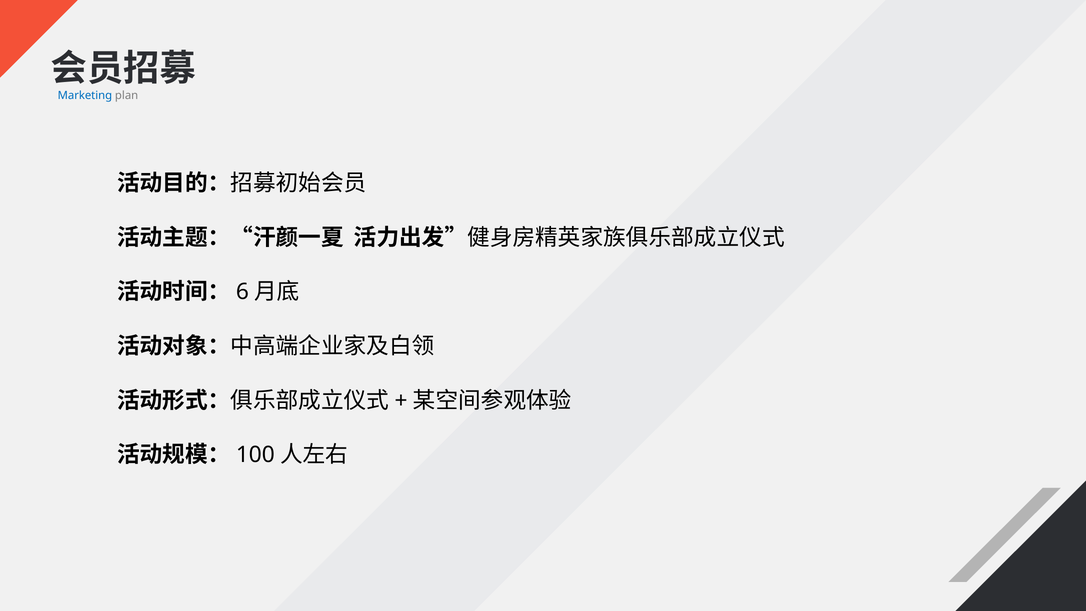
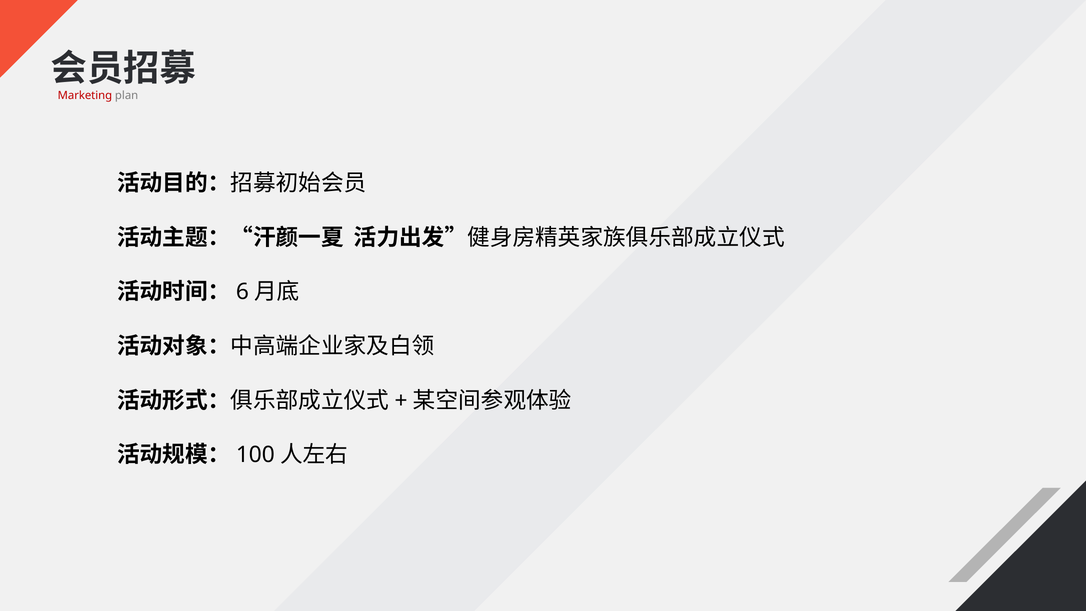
Marketing colour: blue -> red (85, 96)
